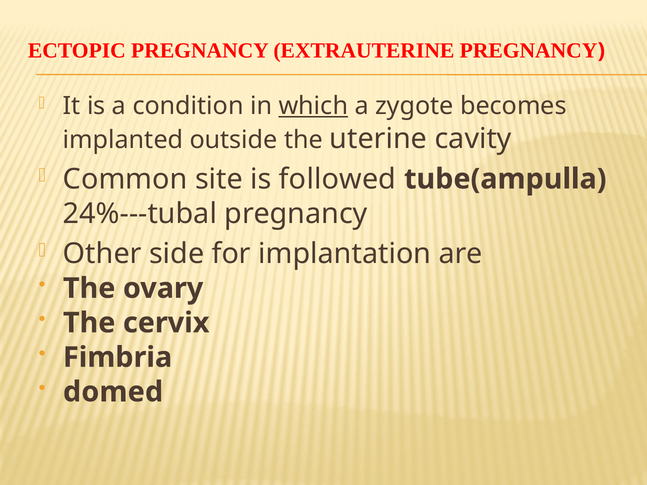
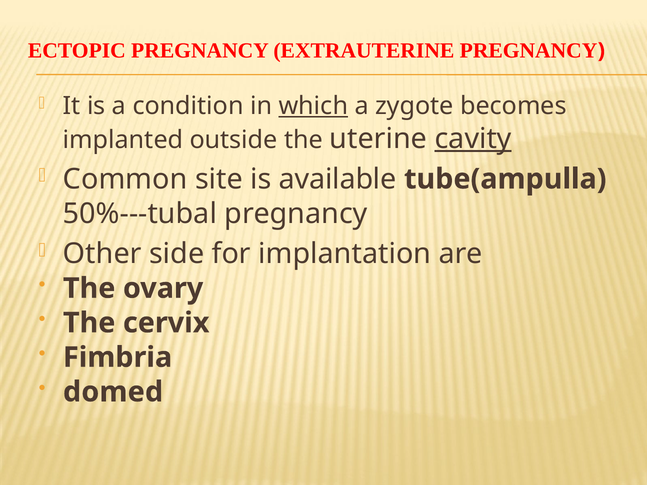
cavity underline: none -> present (473, 139)
followed: followed -> available (338, 179)
24%---tubal: 24%---tubal -> 50%---tubal (140, 214)
